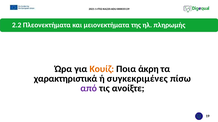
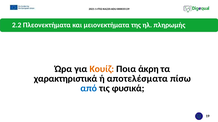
συγκεκριμένες: συγκεκριμένες -> αποτελέσματα (137, 79)
από colour: purple -> blue (89, 89)
ανοίξτε: ανοίξτε -> φυσικά (128, 89)
